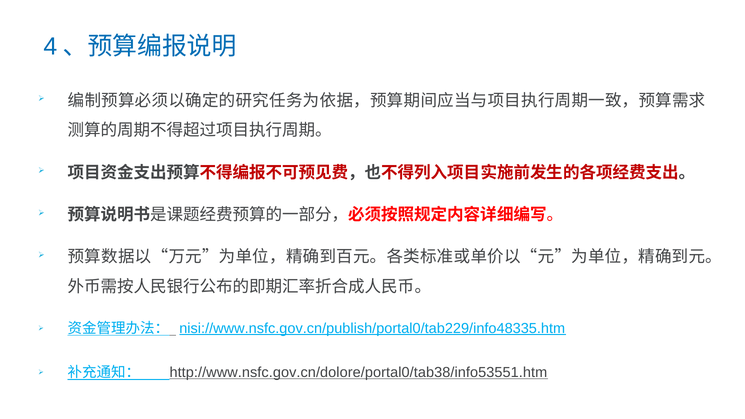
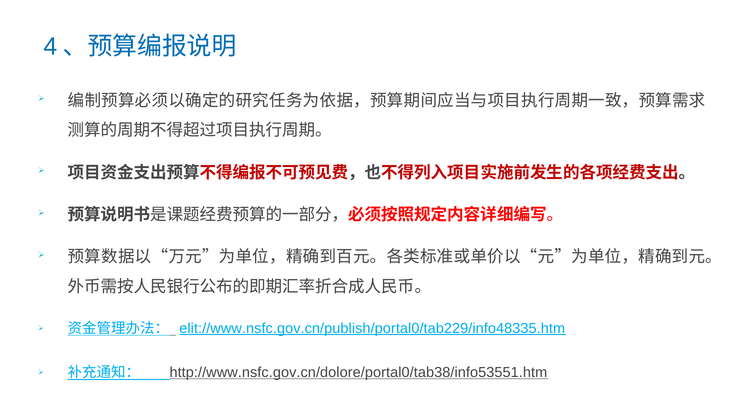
nisi://www.nsfc.gov.cn/publish/portal0/tab229/info48335.htm: nisi://www.nsfc.gov.cn/publish/portal0/tab229/info48335.htm -> elit://www.nsfc.gov.cn/publish/portal0/tab229/info48335.htm (372, 328)
